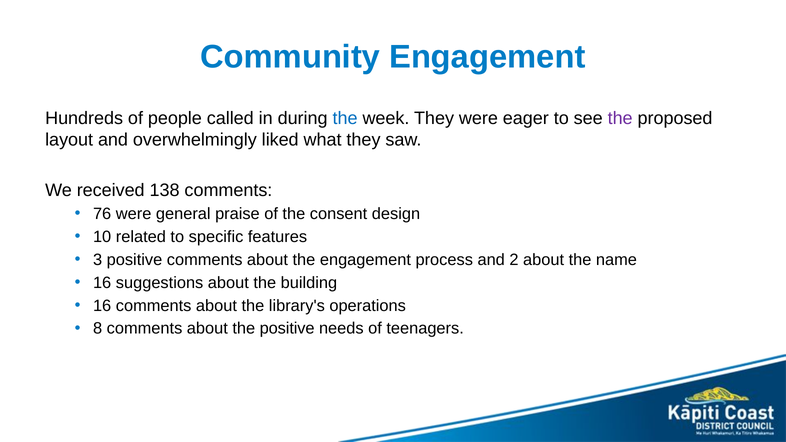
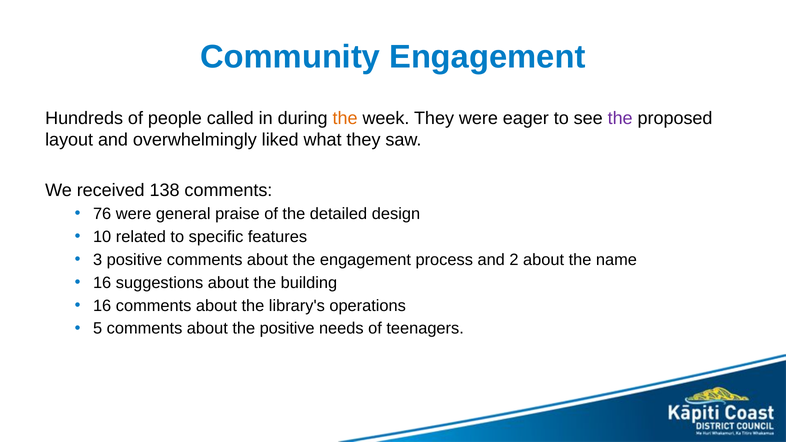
the colour: blue -> orange (345, 118)
consent: consent -> detailed (339, 214)
8: 8 -> 5 (98, 329)
